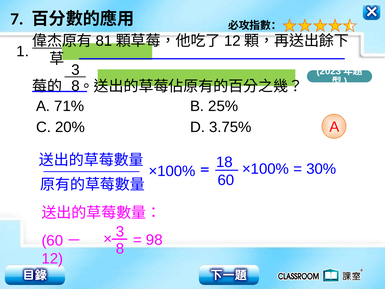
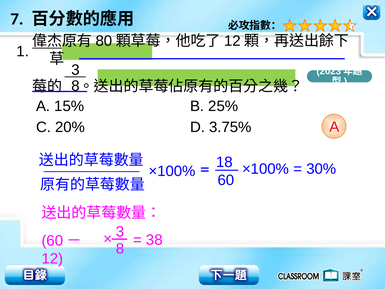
81: 81 -> 80 (104, 41)
71%: 71% -> 15% (69, 106)
98: 98 -> 38 (154, 240)
